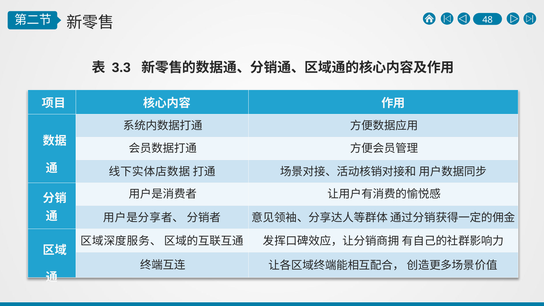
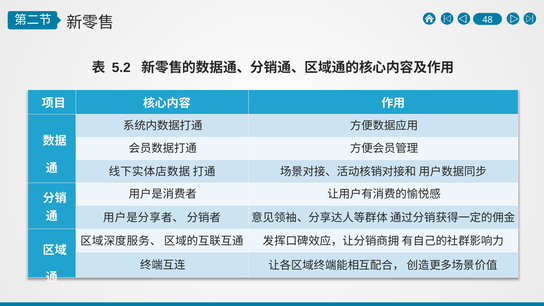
3.3: 3.3 -> 5.2 (121, 68)
